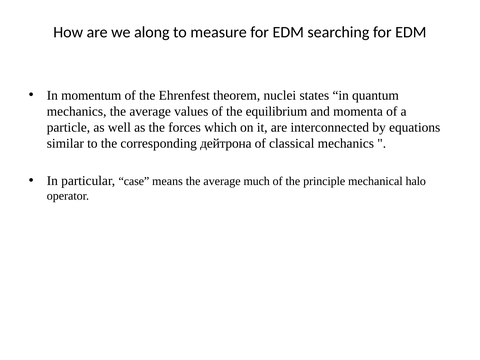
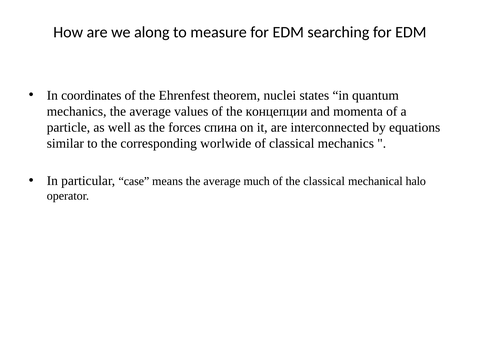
momentum: momentum -> coordinates (91, 95)
equilibrium: equilibrium -> концепции (277, 111)
which: which -> спина (221, 127)
дейтрона: дейтрона -> worlwide (226, 143)
the principle: principle -> classical (324, 181)
